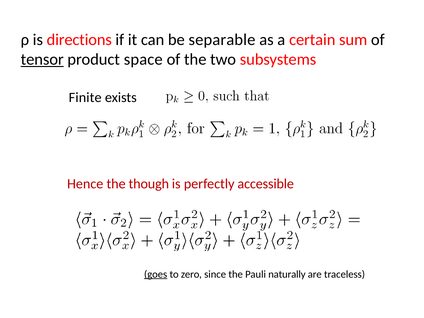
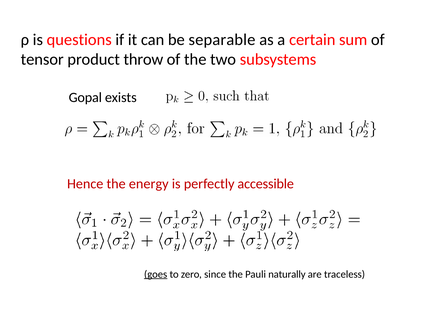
directions: directions -> questions (79, 40)
tensor underline: present -> none (42, 59)
space: space -> throw (143, 59)
Finite: Finite -> Gopal (85, 98)
though: though -> energy (149, 184)
